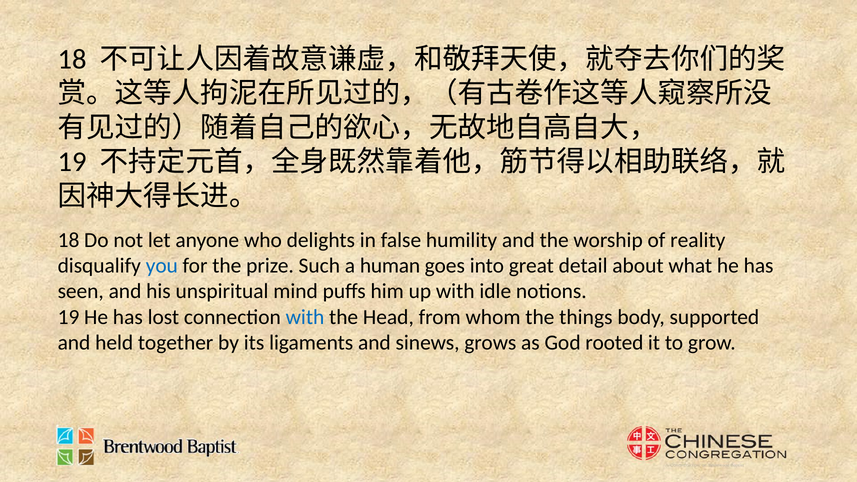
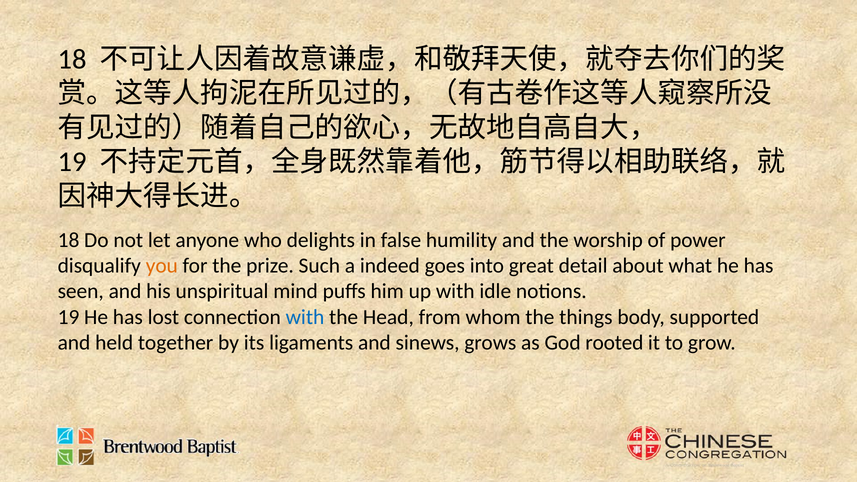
reality: reality -> power (698, 240)
you colour: blue -> orange (162, 266)
human: human -> indeed (390, 266)
